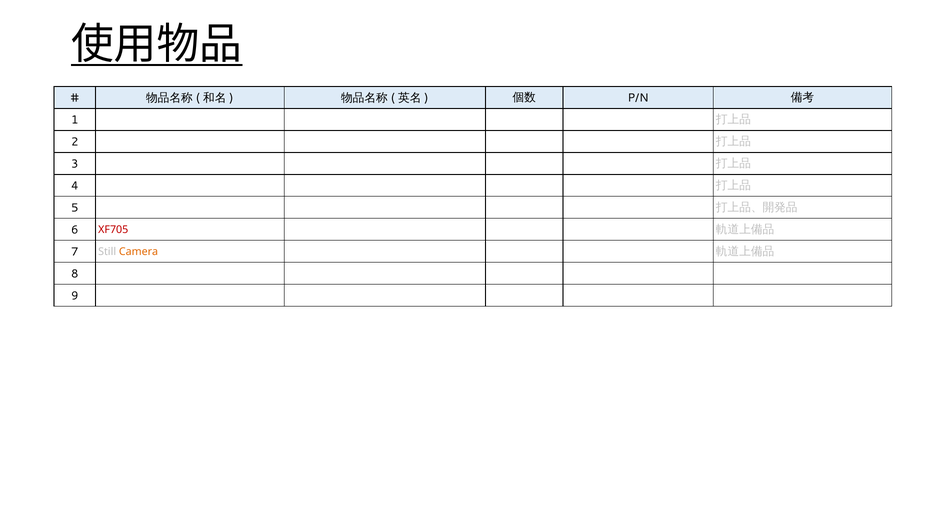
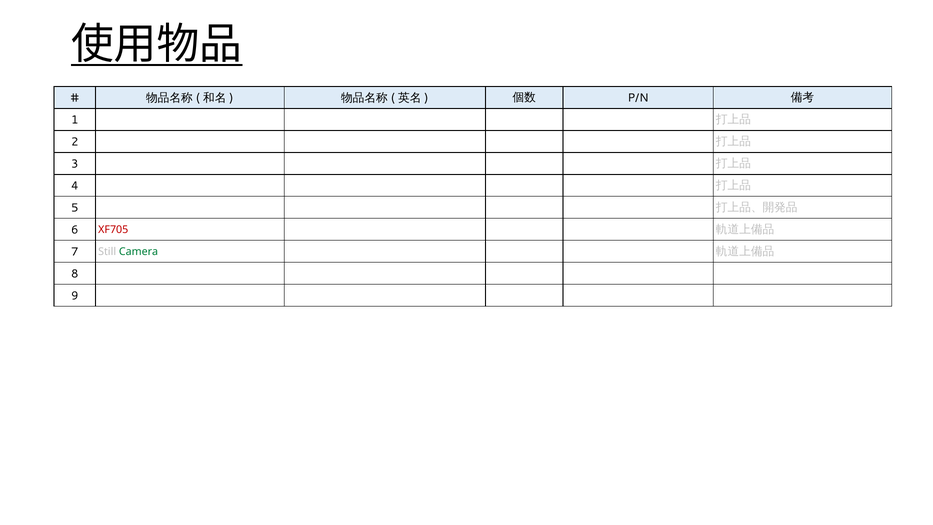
Camera colour: orange -> green (138, 252)
